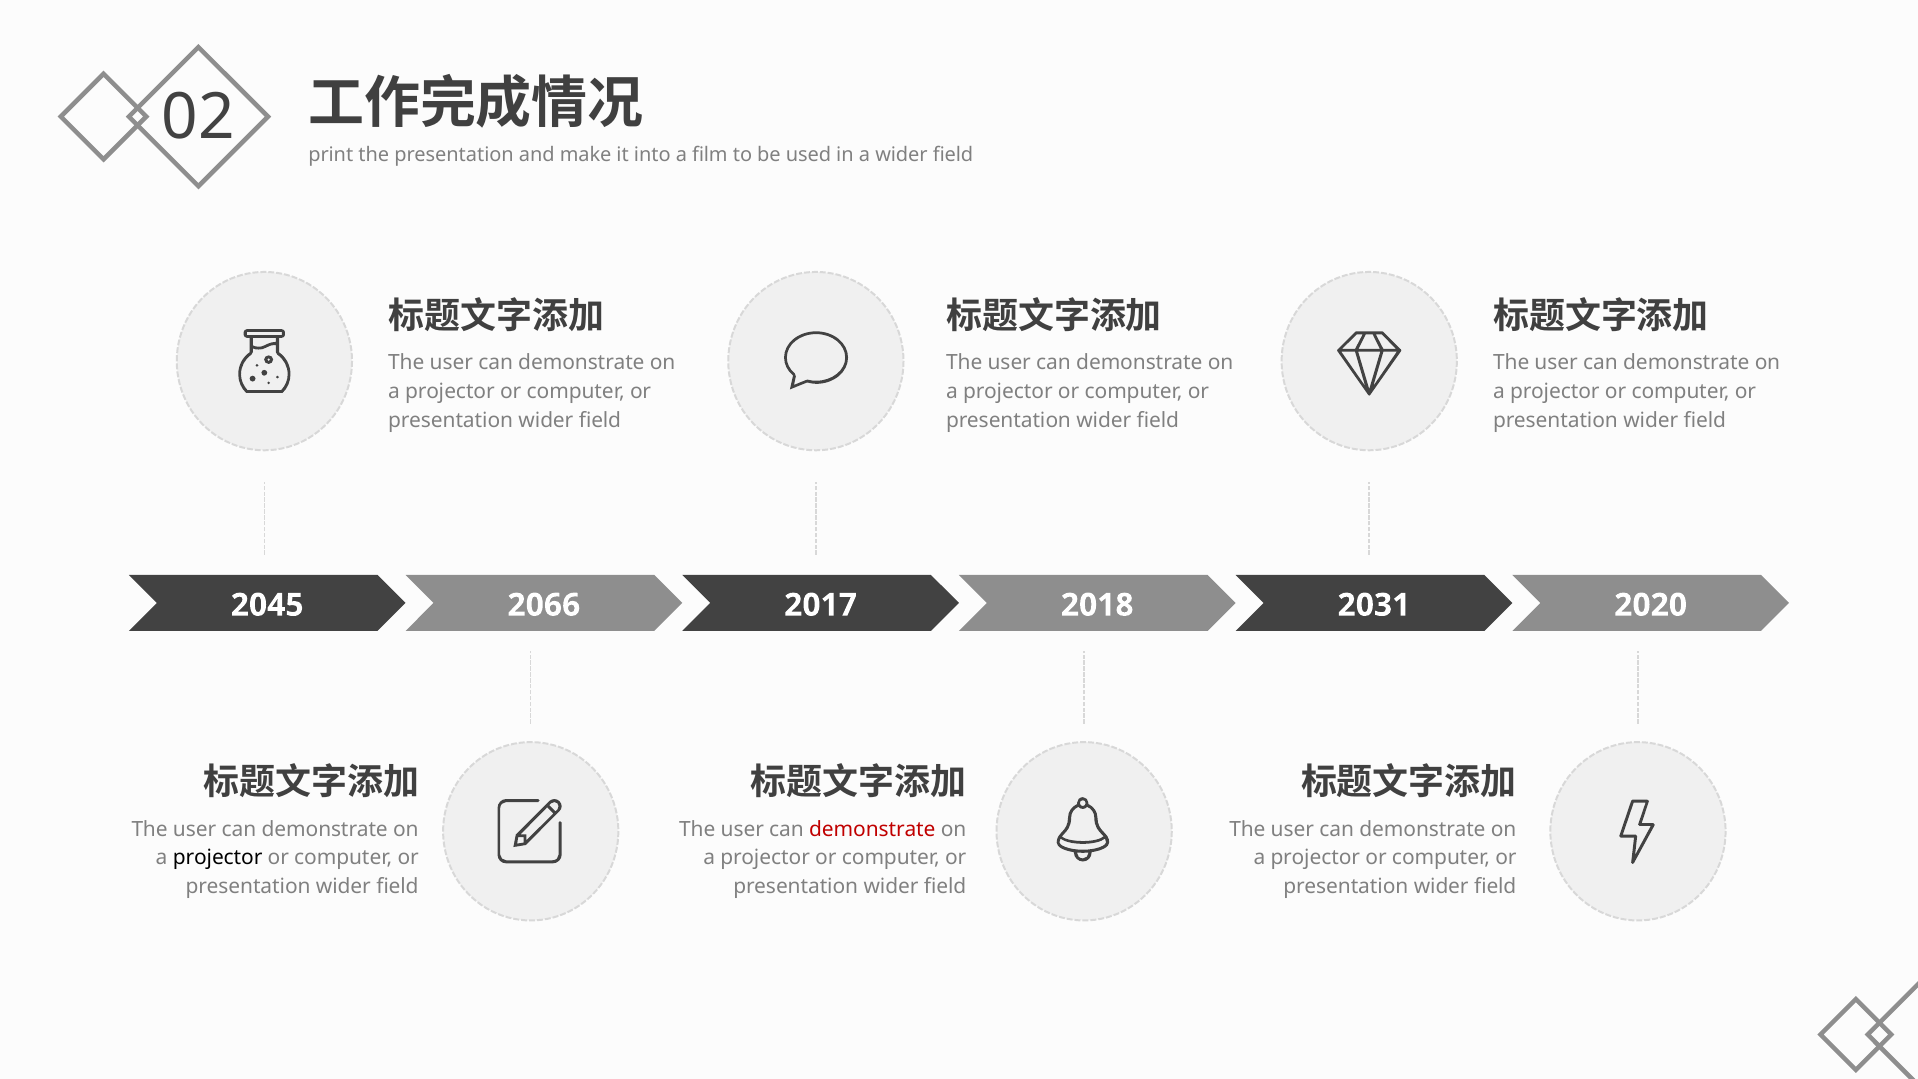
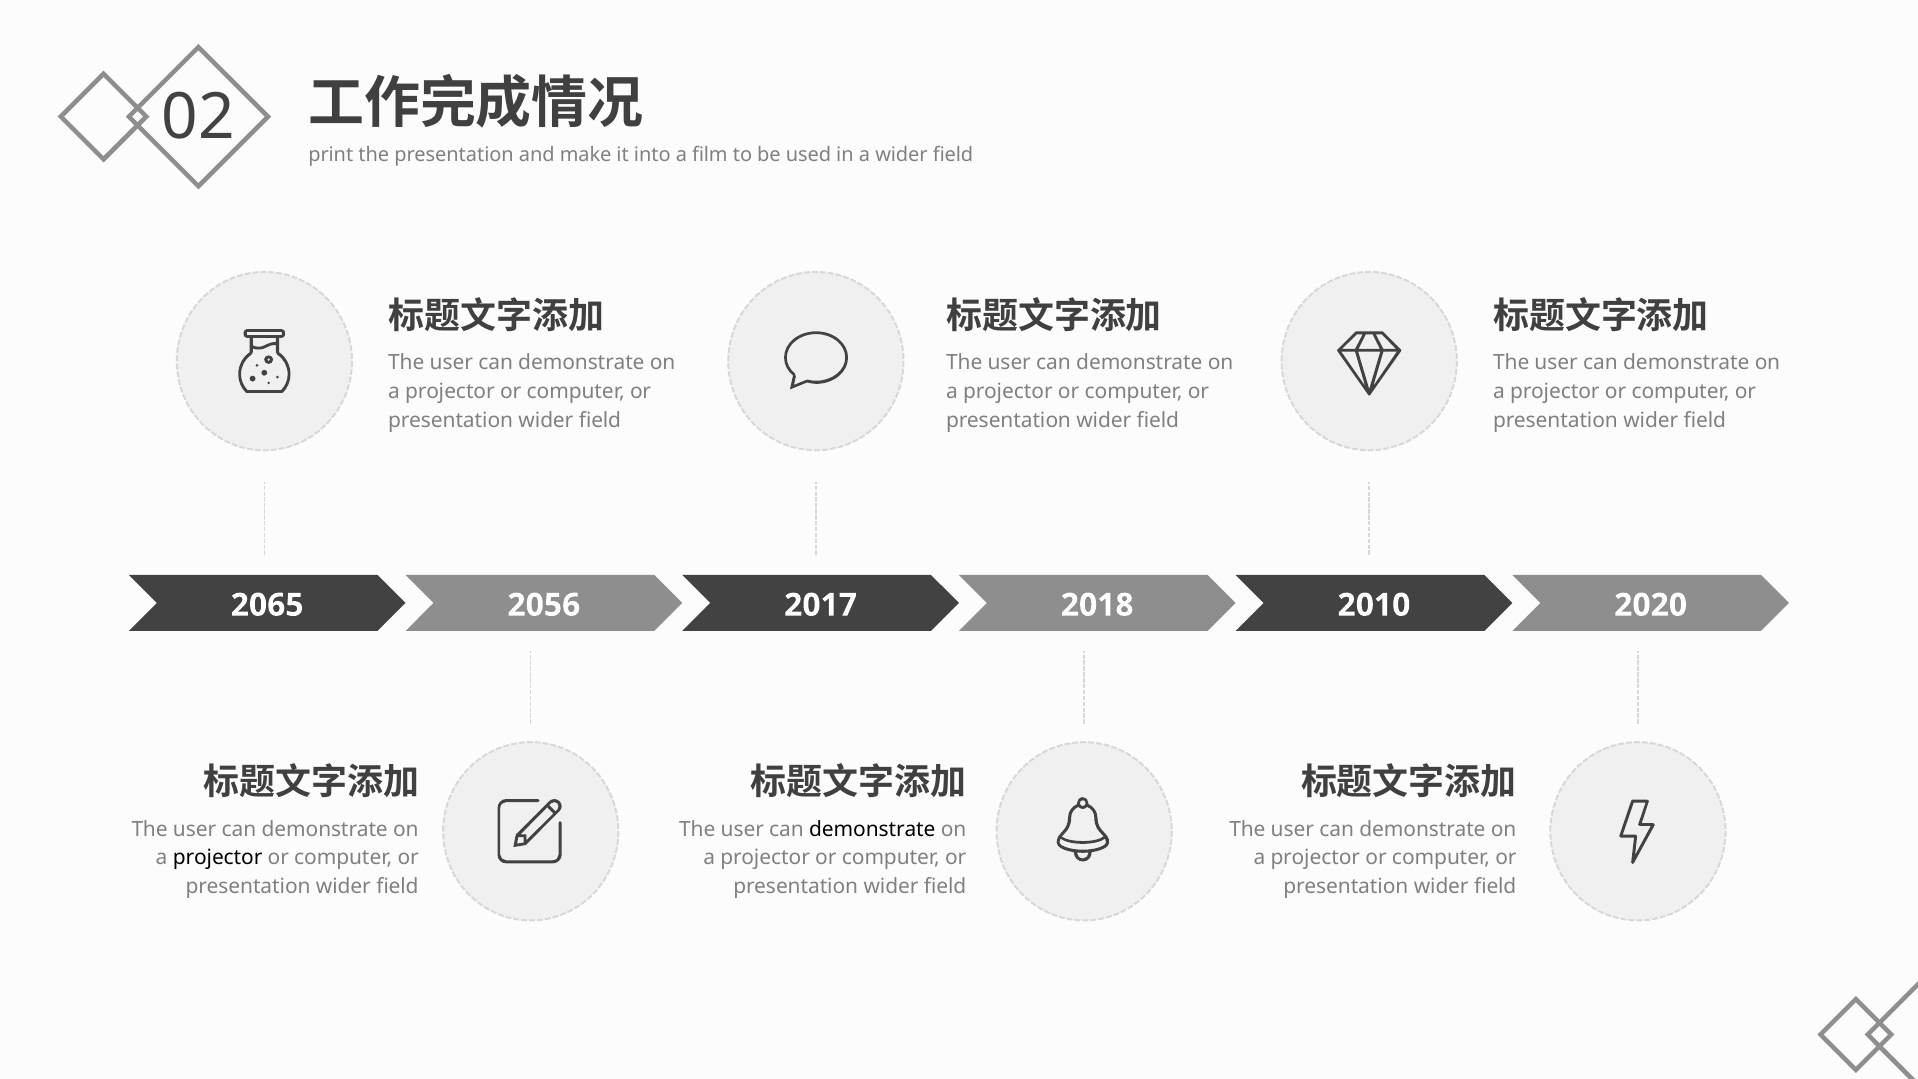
2045: 2045 -> 2065 (267, 605)
2066: 2066 -> 2056 (544, 605)
2031: 2031 -> 2010 (1374, 605)
demonstrate colour: red -> black (872, 829)
